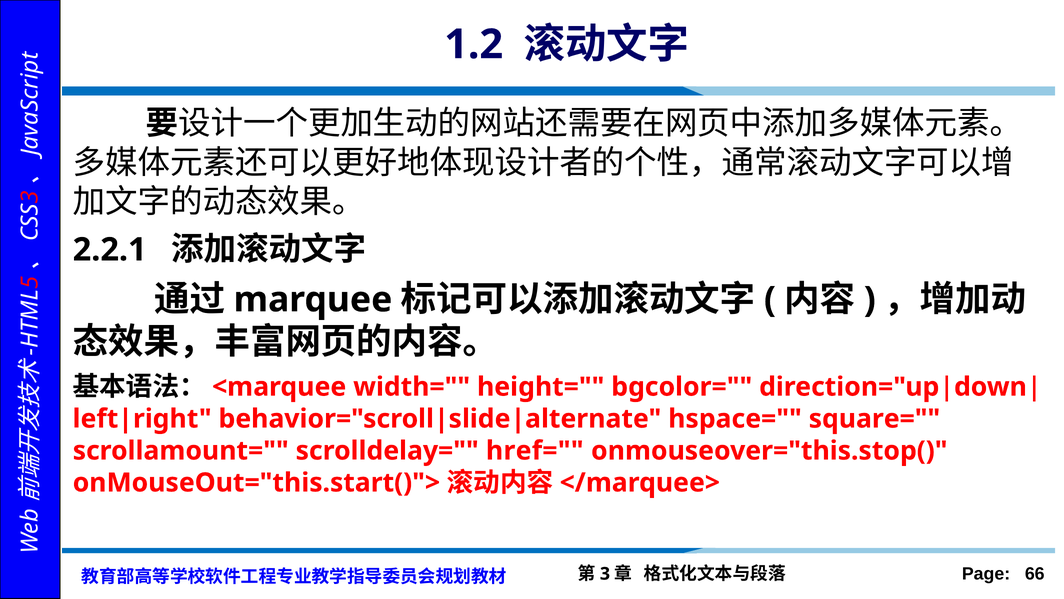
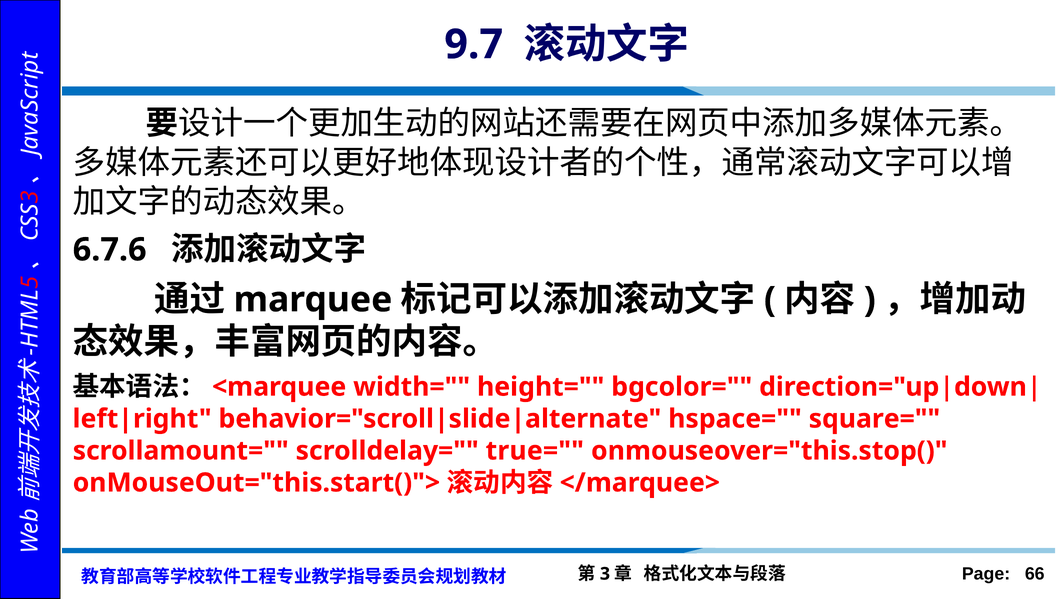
1.2: 1.2 -> 9.7 (474, 44)
2.2.1: 2.2.1 -> 6.7.6 (110, 250)
href=: href= -> true= (535, 450)
